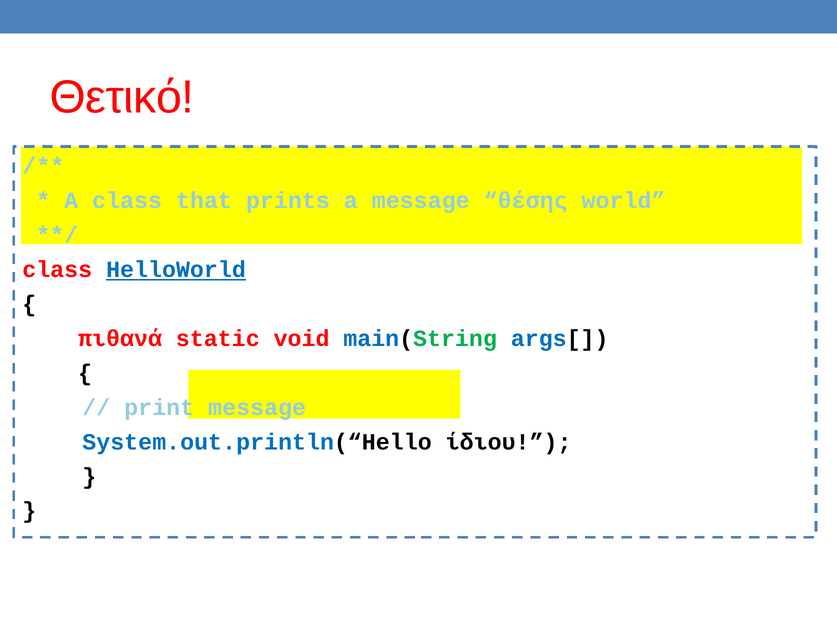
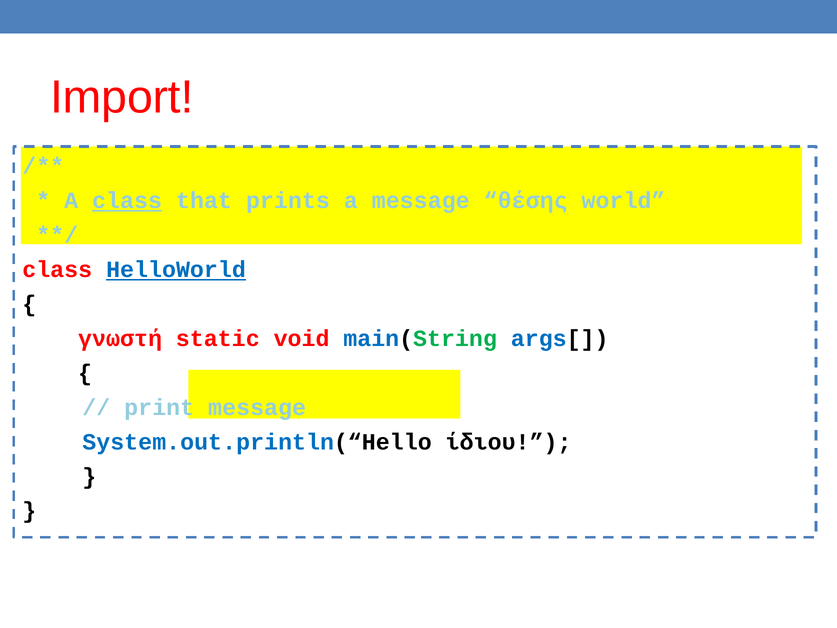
Θετικό: Θετικό -> Import (122, 97)
class underline: none -> present (127, 201)
πιθανά: πιθανά -> γνωστή (120, 338)
